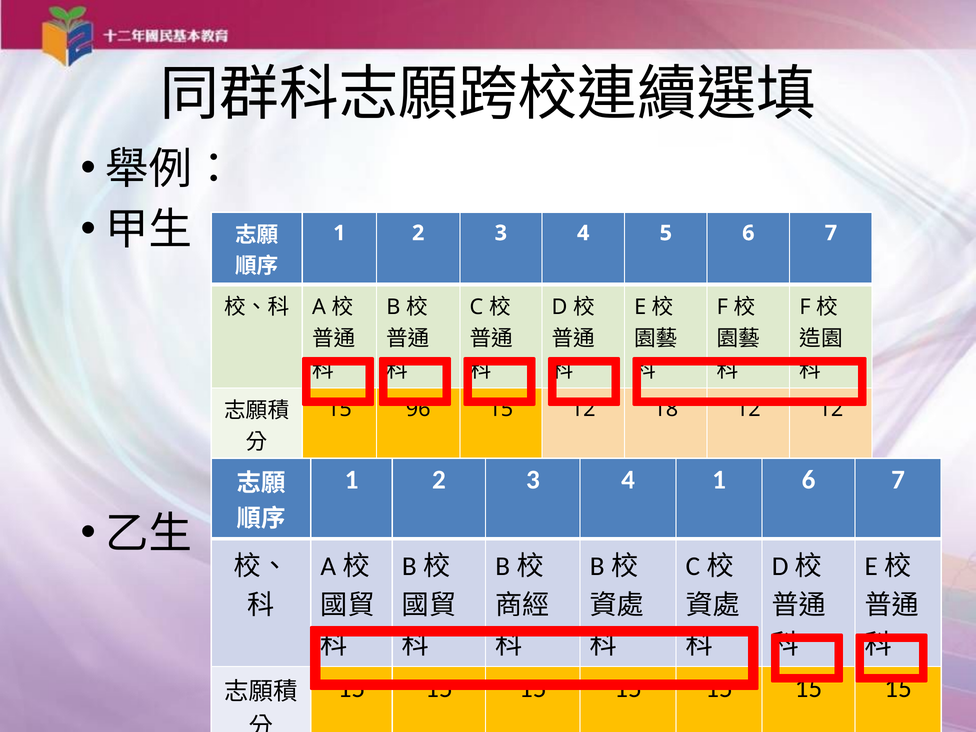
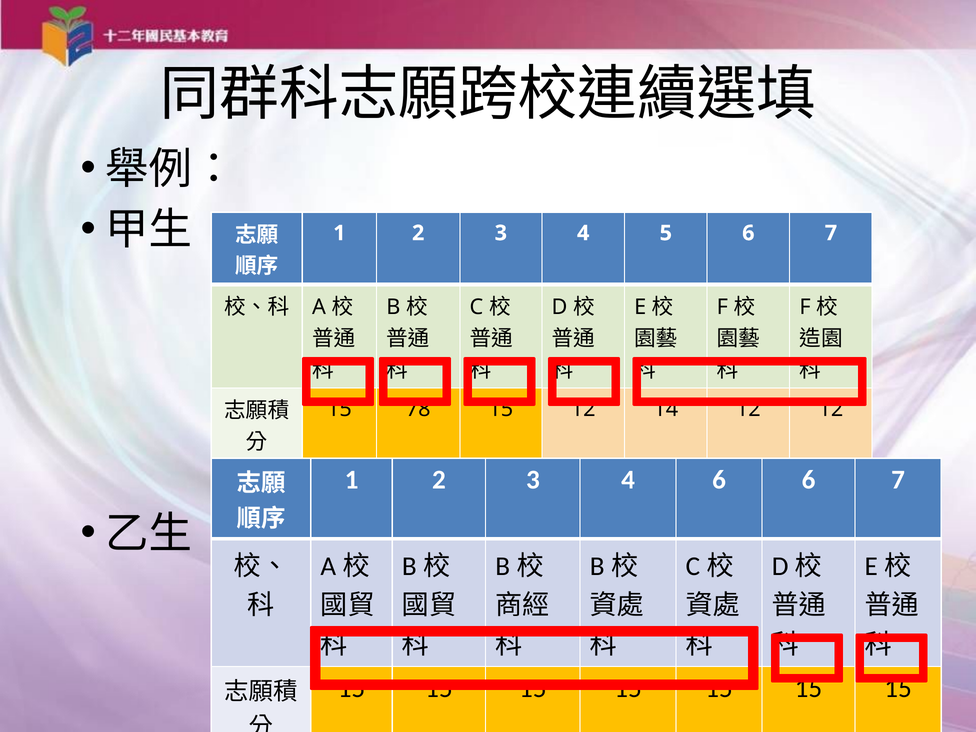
96: 96 -> 78 (418, 409)
18: 18 -> 14 (666, 409)
4 1: 1 -> 6 (719, 480)
